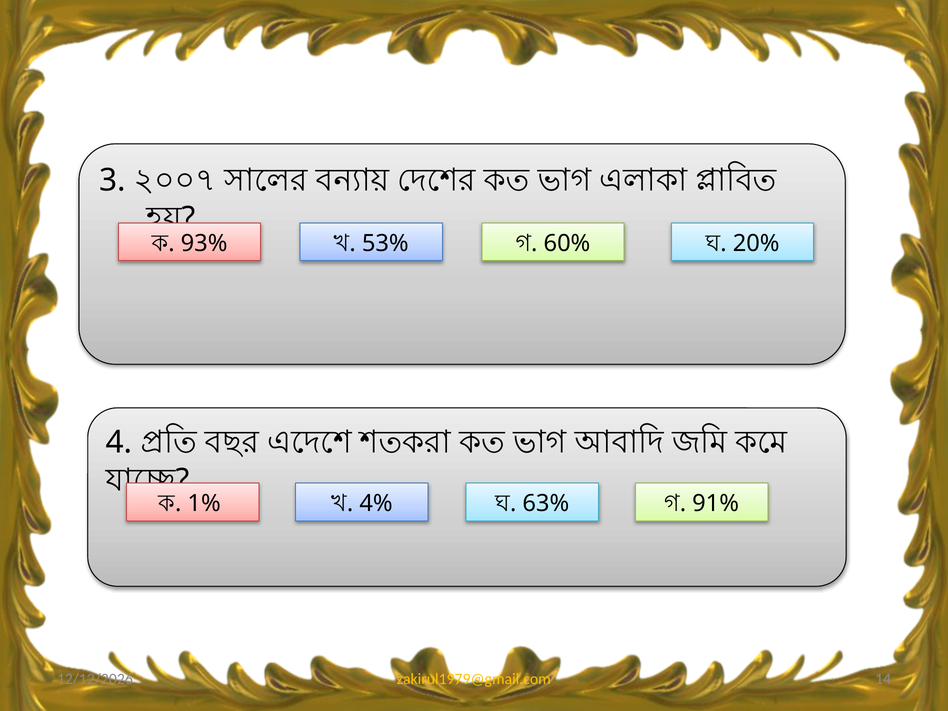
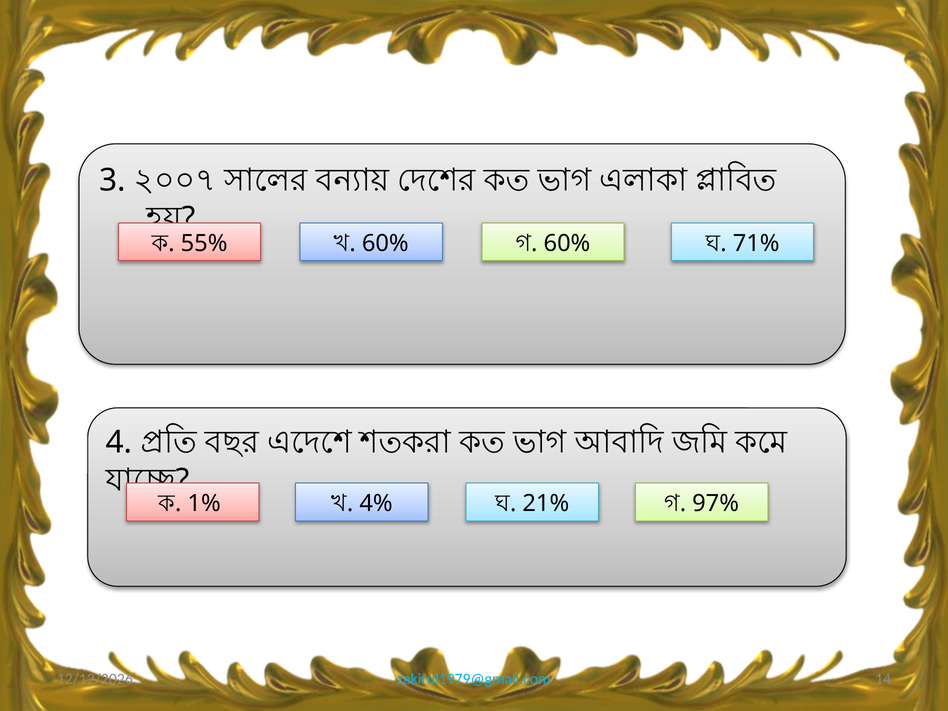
93%: 93% -> 55% (204, 243)
3 53%: 53% -> 60% (385, 243)
20%: 20% -> 71% (756, 243)
63%: 63% -> 21% (546, 504)
91%: 91% -> 97% (716, 504)
zakirul1979@gmail.com colour: yellow -> light blue (474, 679)
